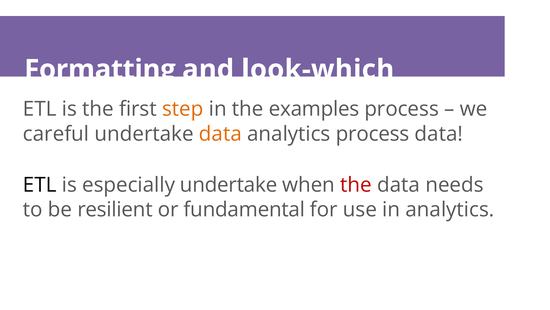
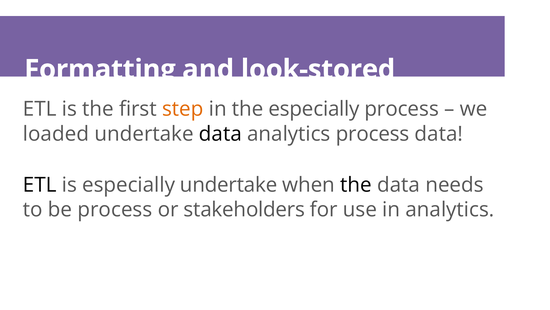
look-which: look-which -> look-stored (318, 69)
the examples: examples -> especially (314, 109)
careful: careful -> loaded (56, 134)
data colour: orange -> black (220, 134)
the colour: red -> black (356, 185)
be resilient: resilient -> process (115, 209)
fundamental: fundamental -> stakeholders (244, 209)
